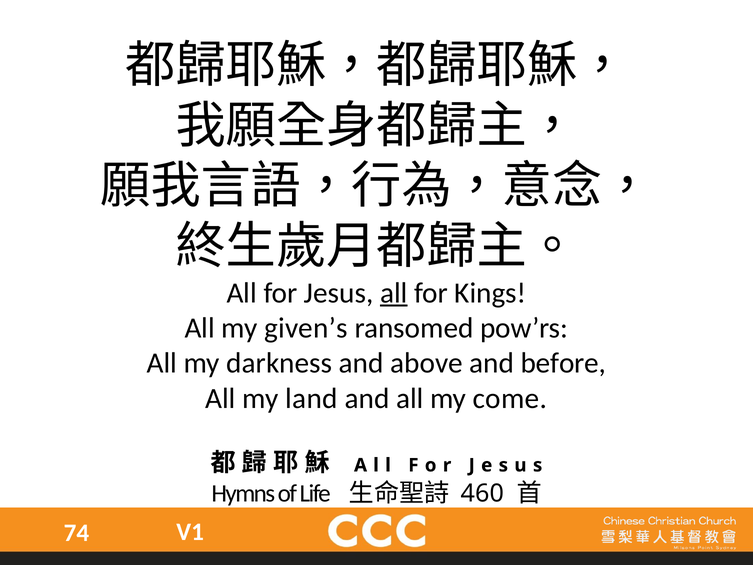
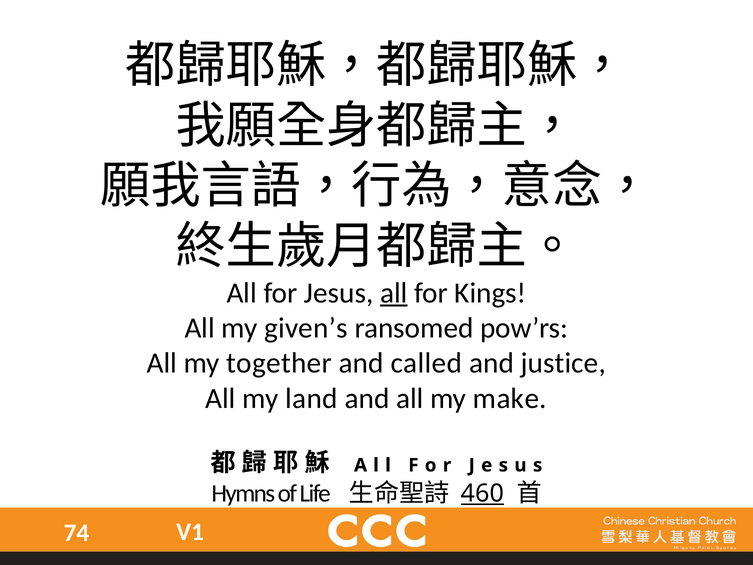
darkness: darkness -> together (279, 363)
above: above -> called (426, 363)
before: before -> justice (563, 363)
come: come -> make (510, 398)
460 underline: none -> present (482, 493)
